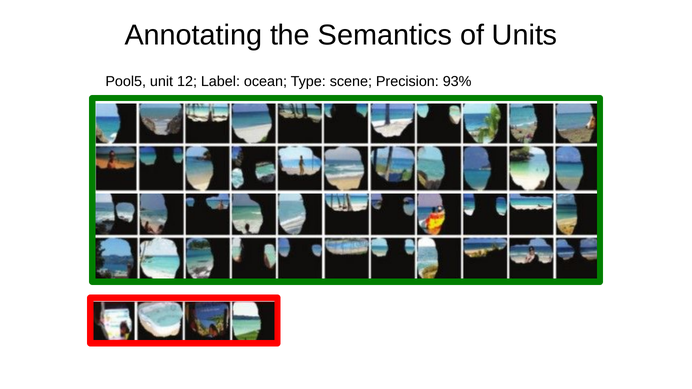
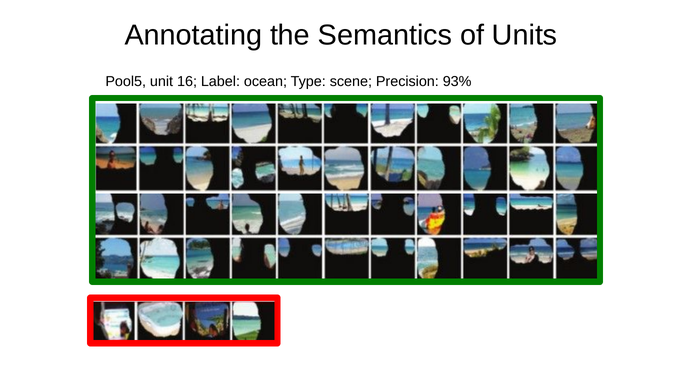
12: 12 -> 16 (187, 82)
